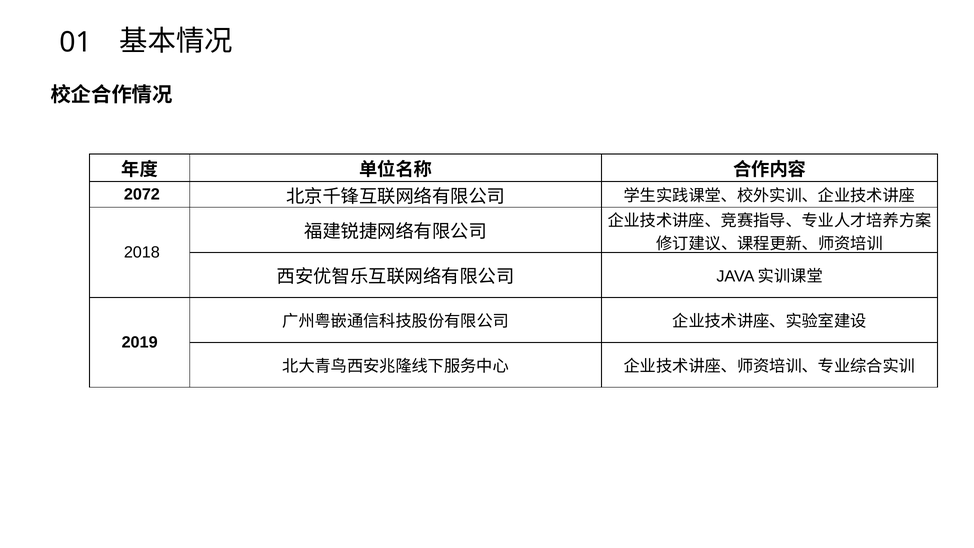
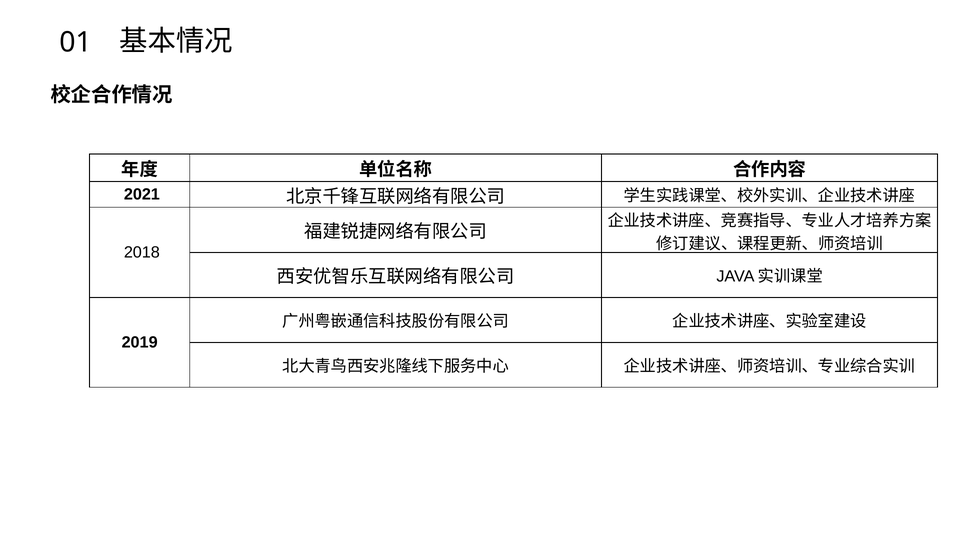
2072: 2072 -> 2021 (142, 194)
